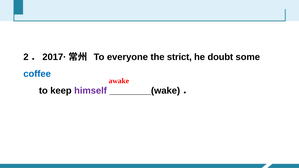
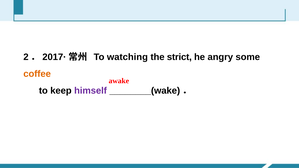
everyone: everyone -> watching (127, 57)
doubt: doubt -> angry (220, 57)
coffee colour: blue -> orange (37, 74)
